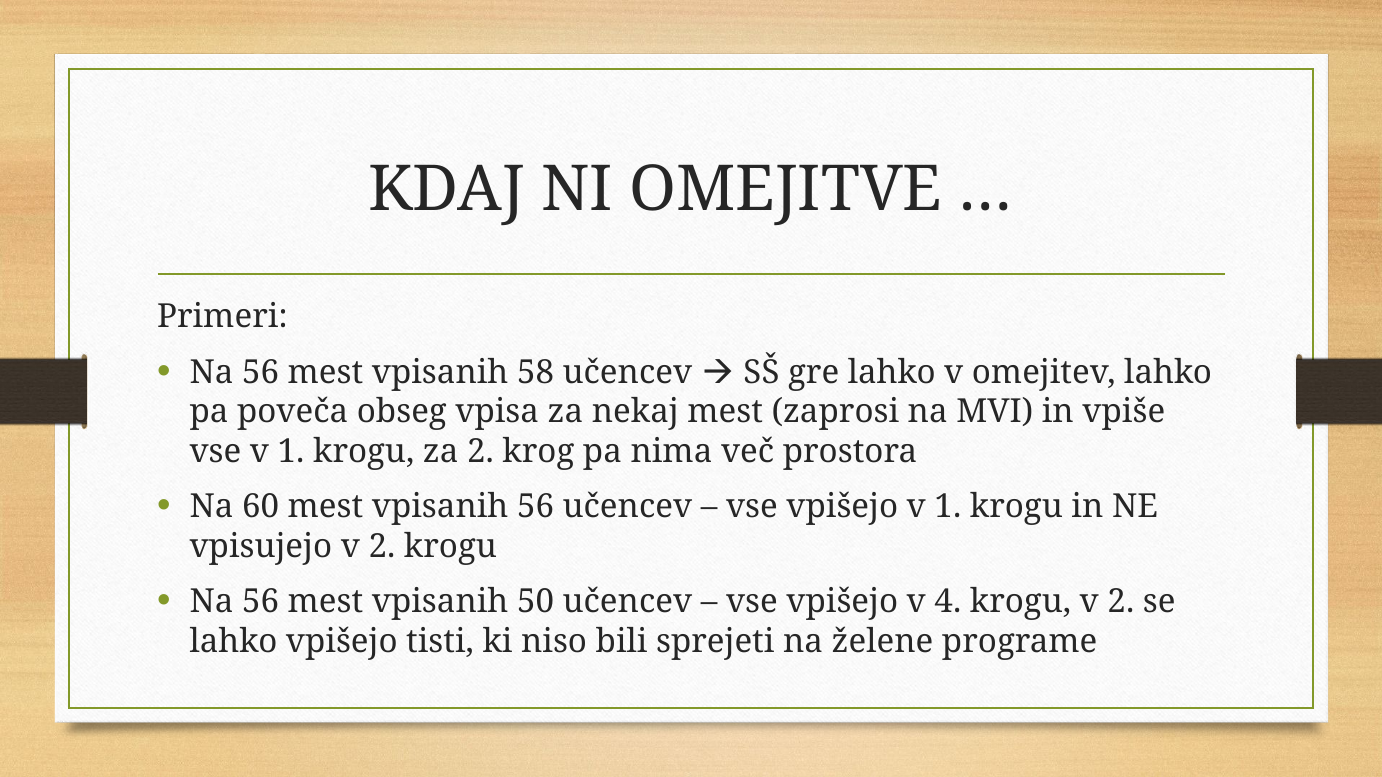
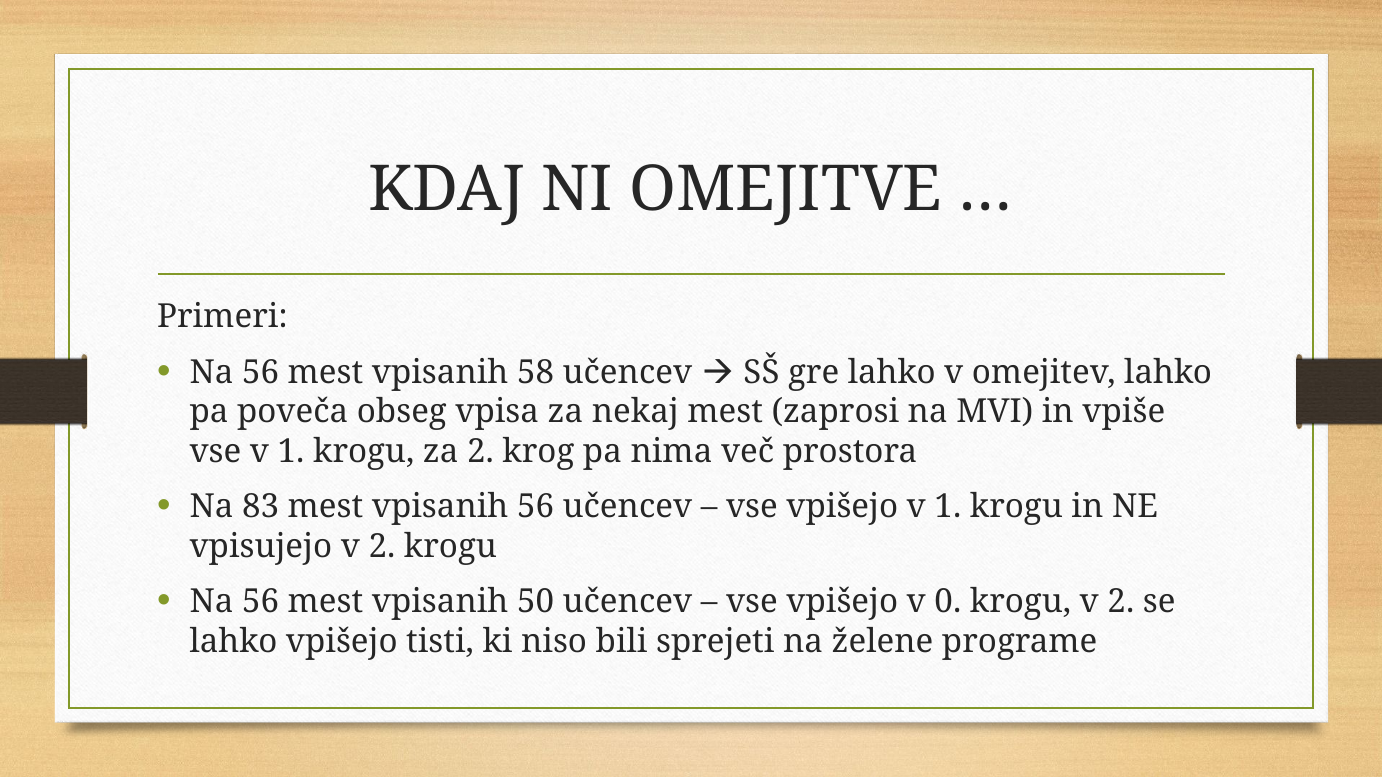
60: 60 -> 83 (261, 507)
4: 4 -> 0 (948, 602)
